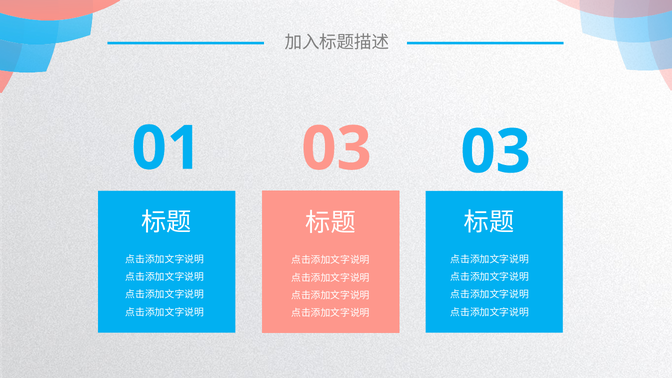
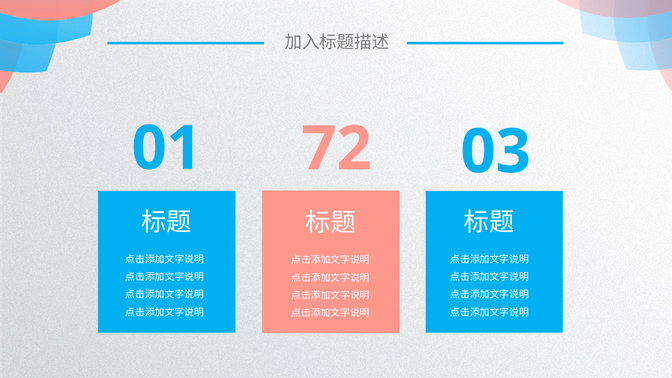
01 03: 03 -> 72 (337, 149)
